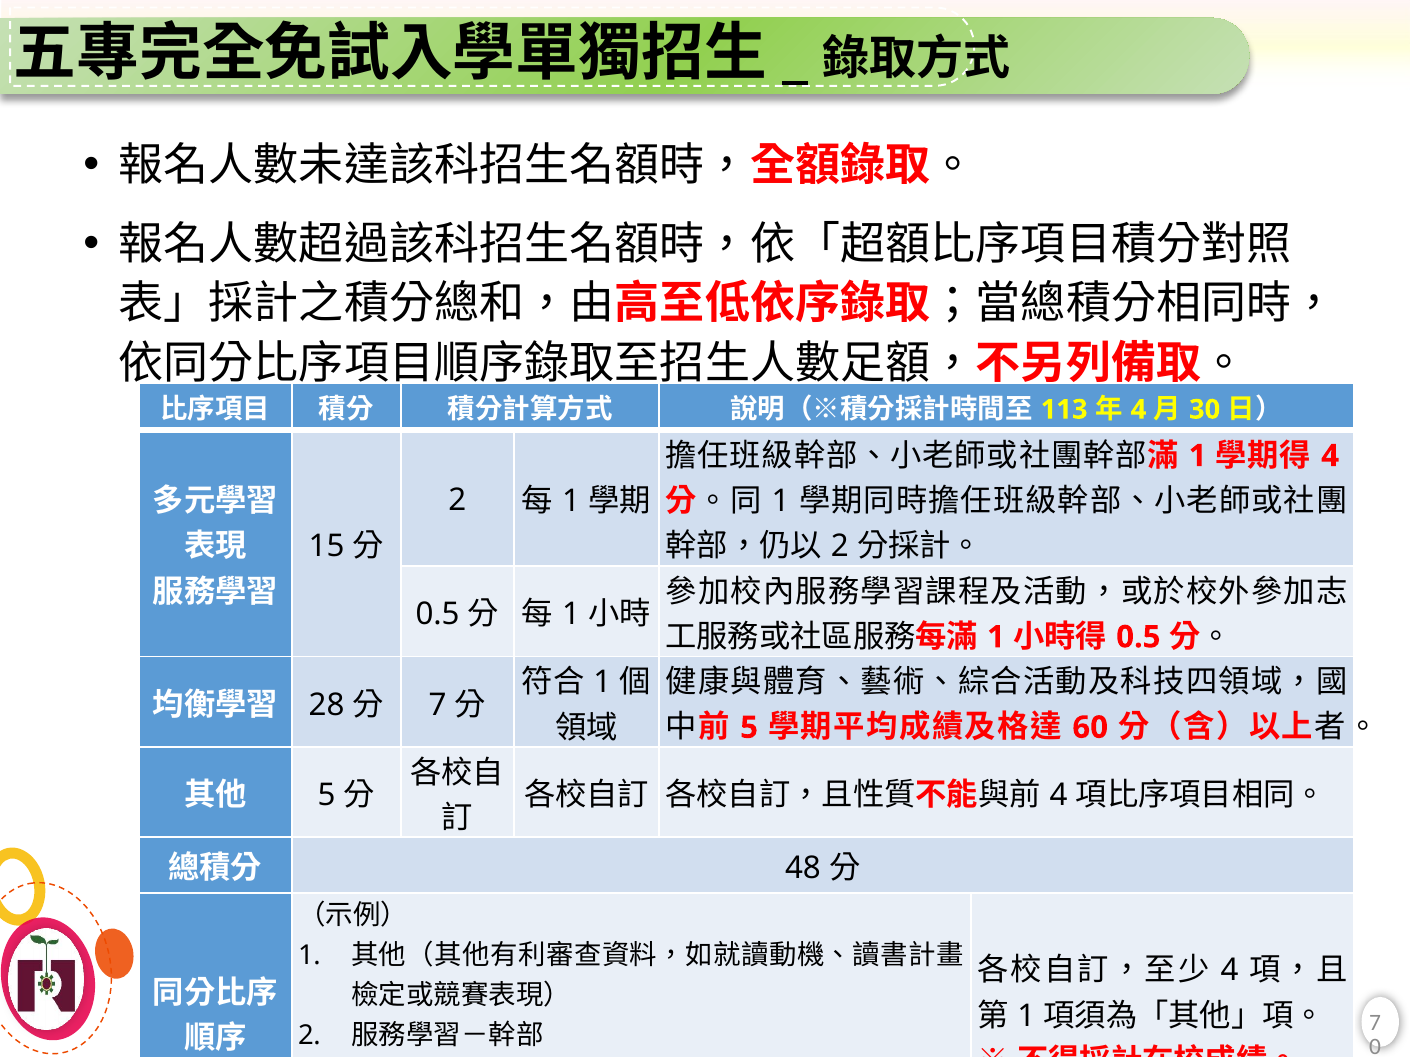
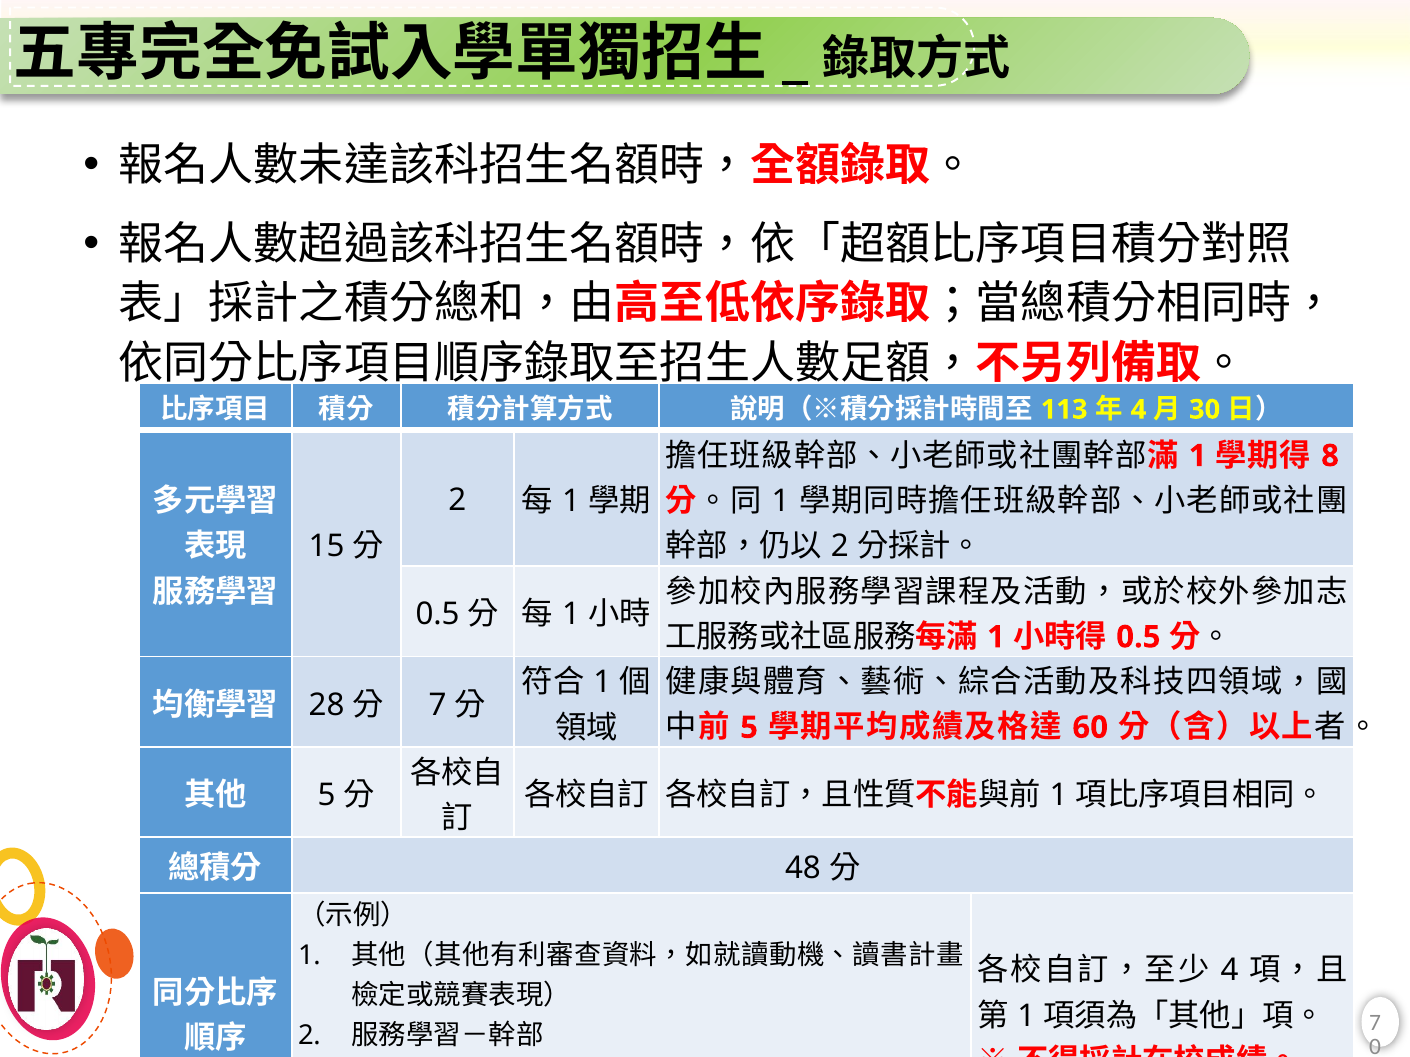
4: 4 -> 8 (1330, 456)
4: 4 -> 1 (1059, 796)
